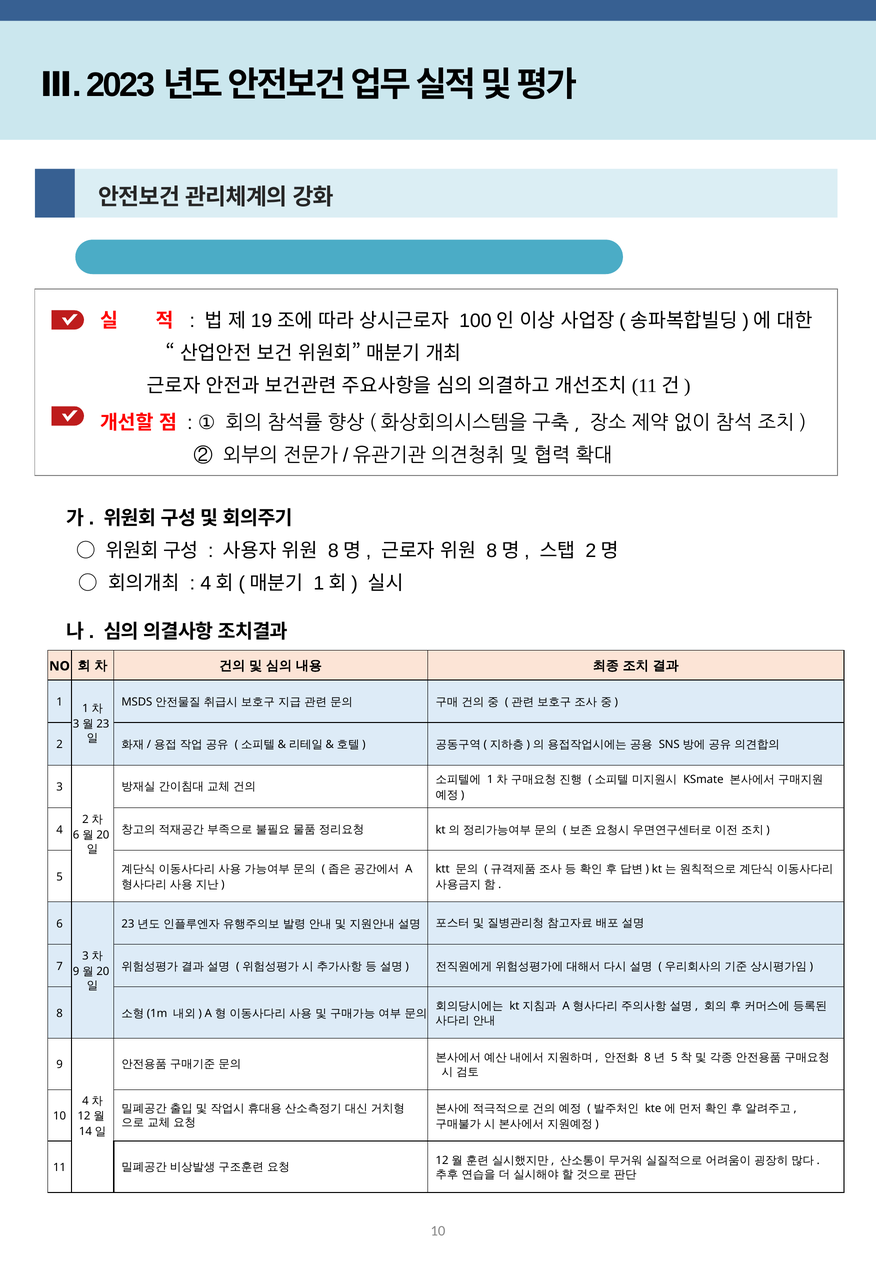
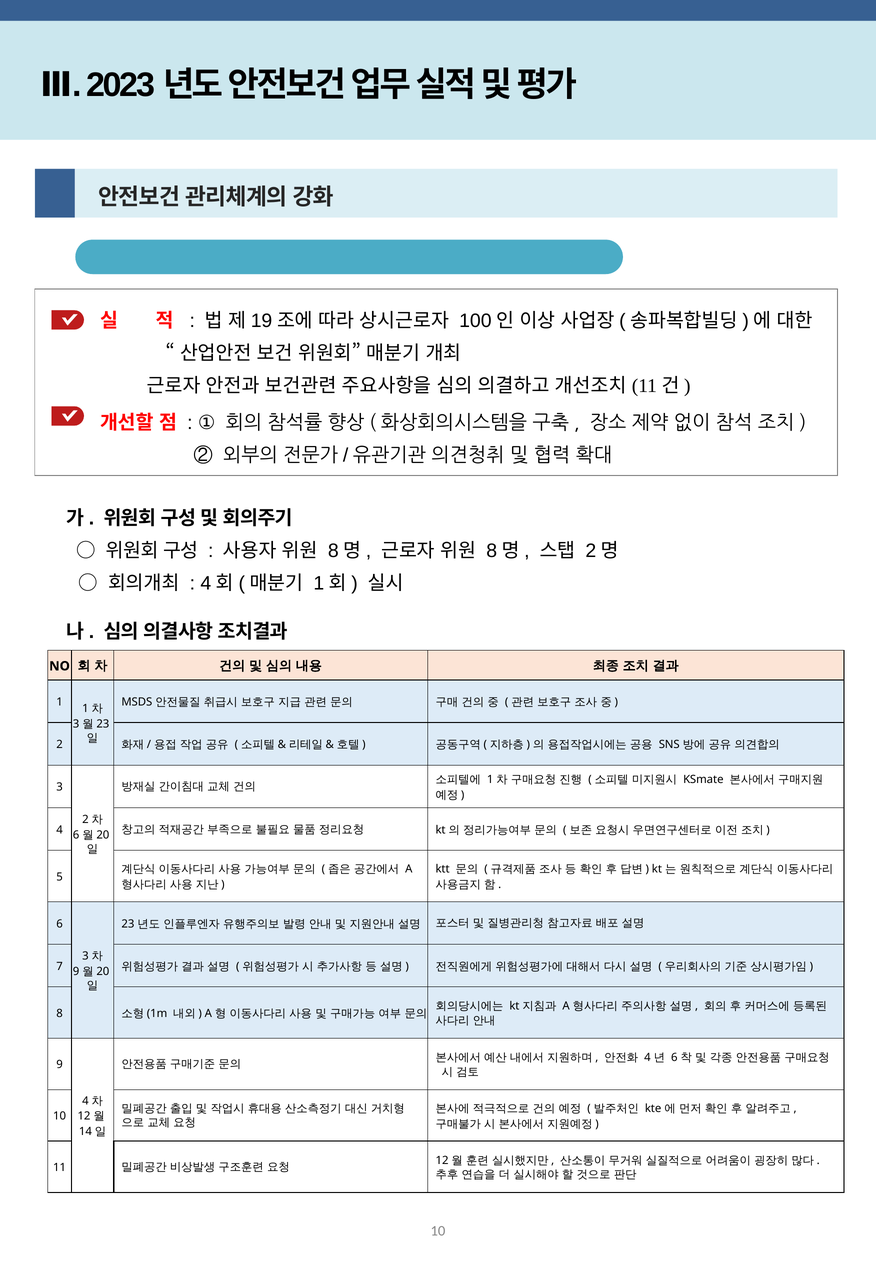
8: 8 -> 4 (647, 1058)
5: 5 -> 6 (674, 1058)
